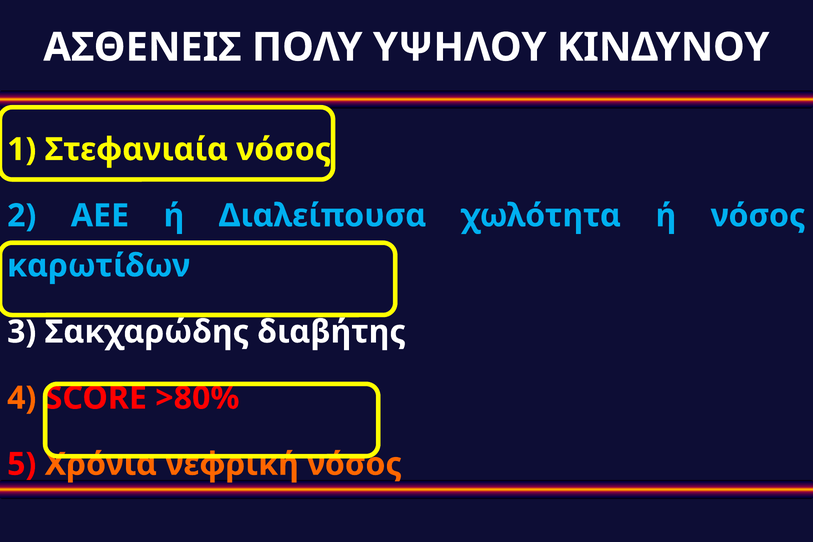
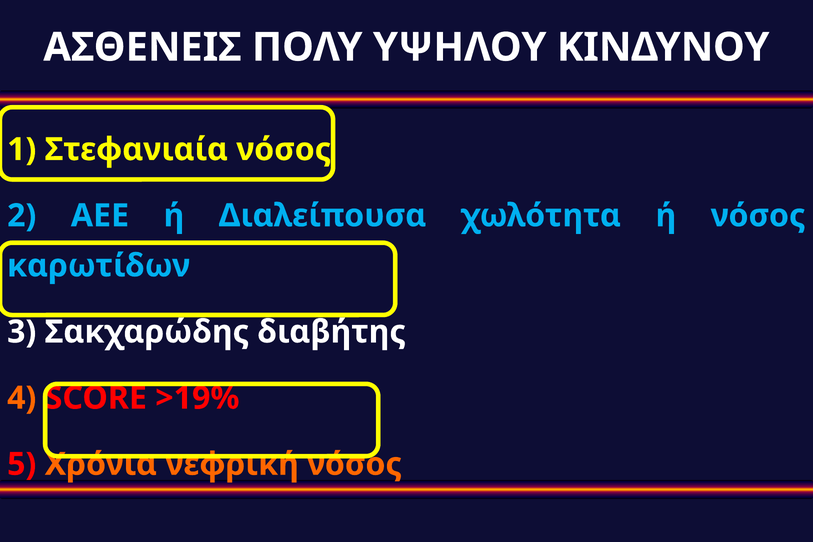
>80%: >80% -> >19% (197, 398)
